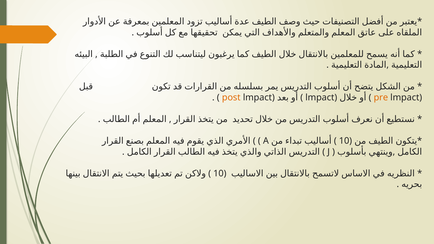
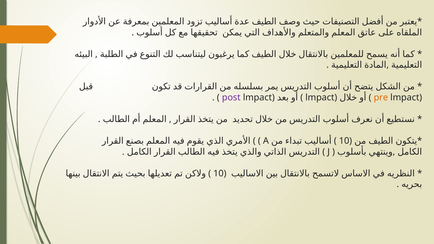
post colour: orange -> purple (231, 98)
